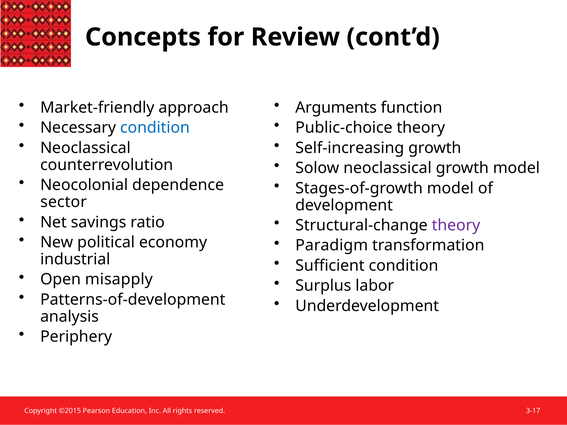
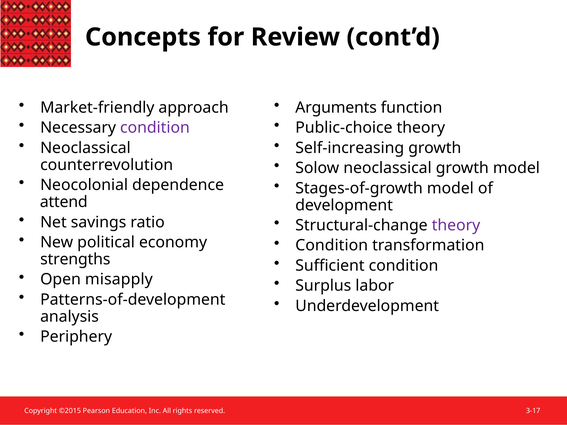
condition colour: blue -> purple (155, 128)
sector: sector -> attend (64, 202)
Paradigm: Paradigm -> Condition (332, 246)
industrial: industrial -> strengths (75, 259)
